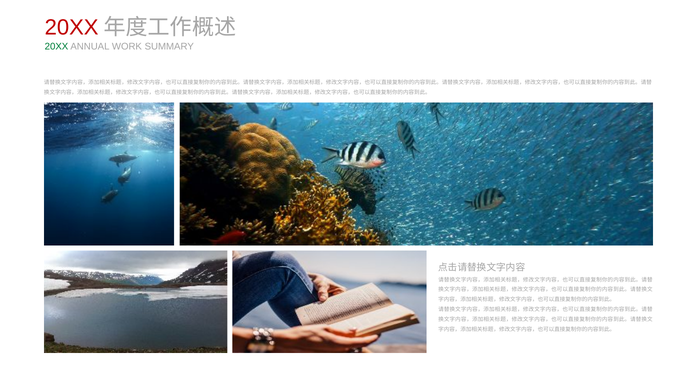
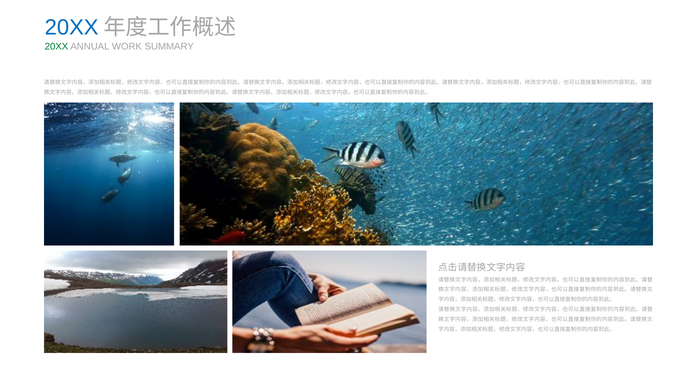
20XX colour: red -> blue (72, 28)
